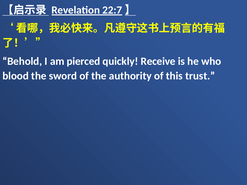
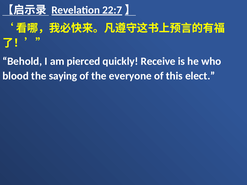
sword: sword -> saying (63, 76)
authority: authority -> everyone (130, 76)
trust: trust -> elect (200, 76)
